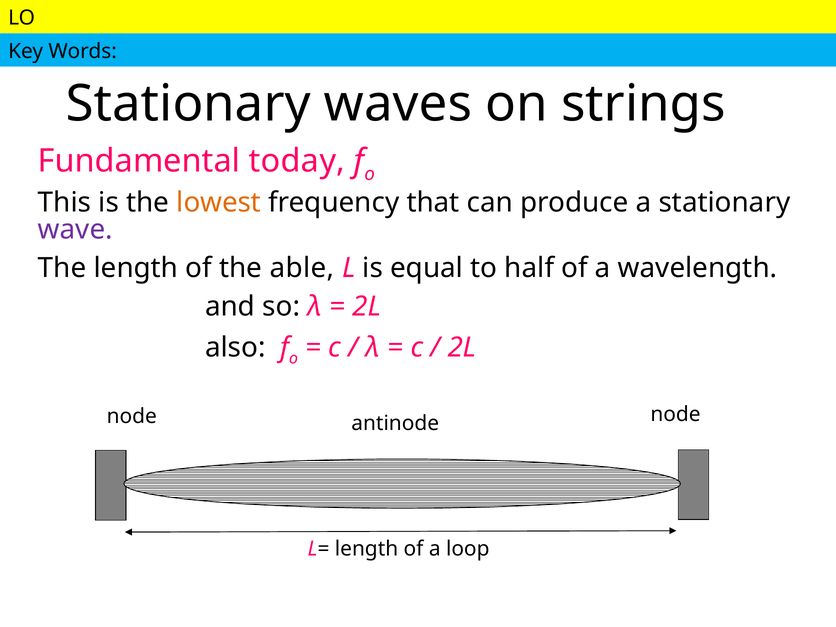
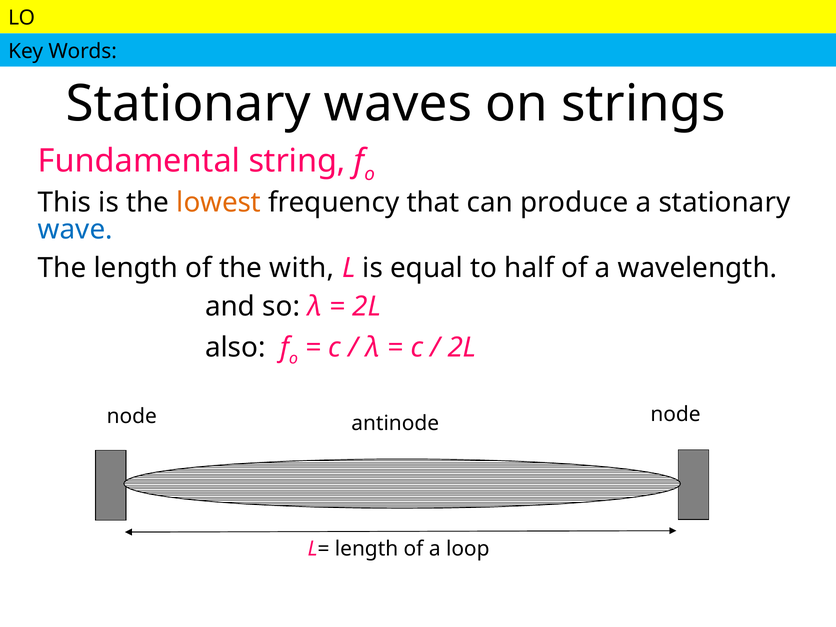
today: today -> string (297, 161)
wave colour: purple -> blue (75, 230)
able: able -> with (302, 268)
